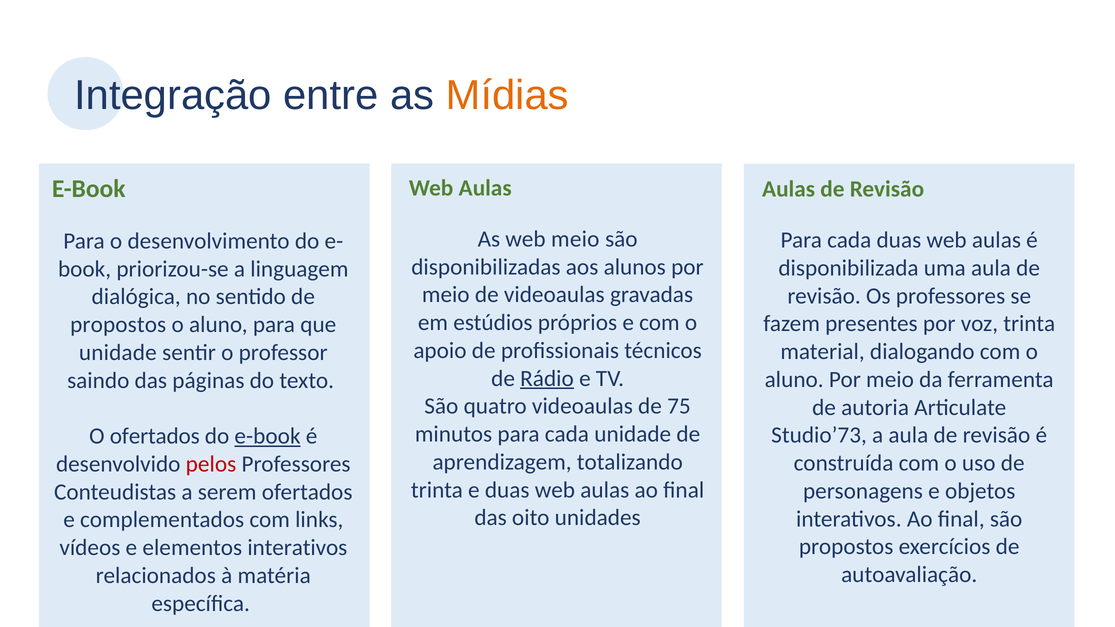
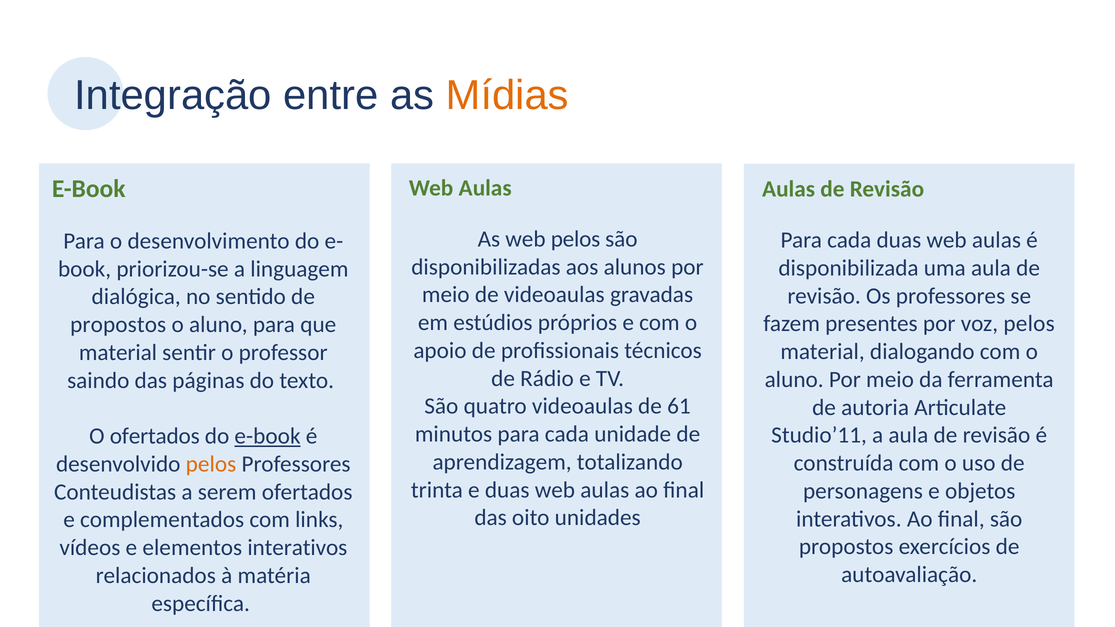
web meio: meio -> pelos (576, 239)
voz trinta: trinta -> pelos (1029, 324)
unidade: unidade -> material (118, 353)
Rádio underline: present -> none (547, 379)
75: 75 -> 61 (679, 406)
Studio’73: Studio’73 -> Studio’11 (819, 435)
pelos colour: red -> orange (211, 464)
